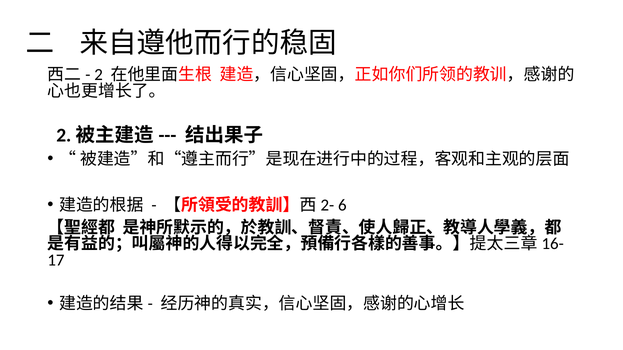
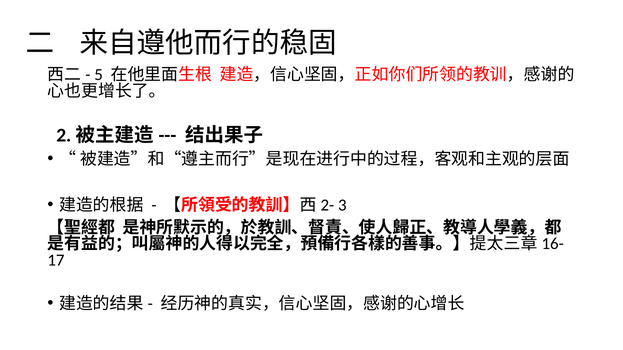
2: 2 -> 5 (99, 75)
6: 6 -> 3 (342, 206)
